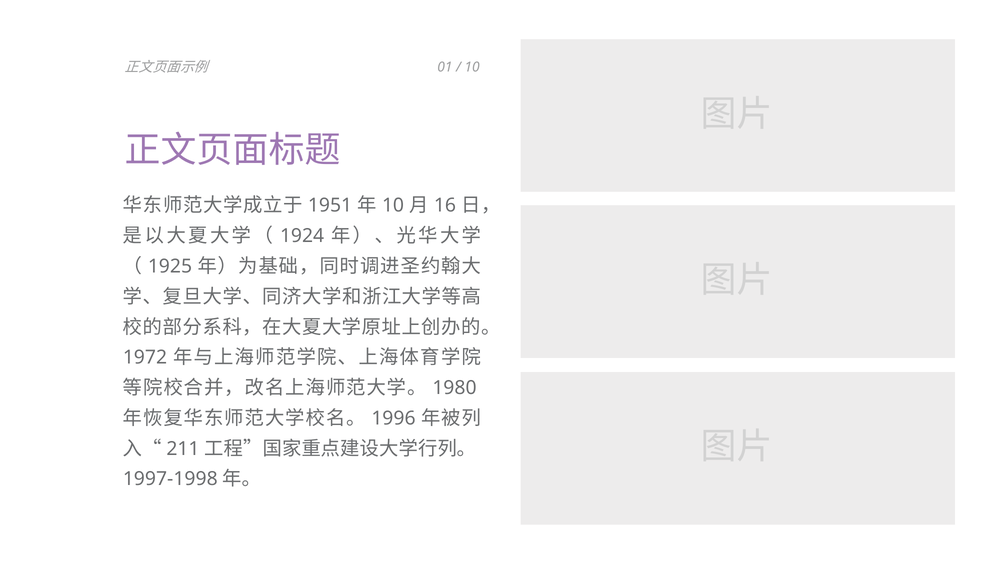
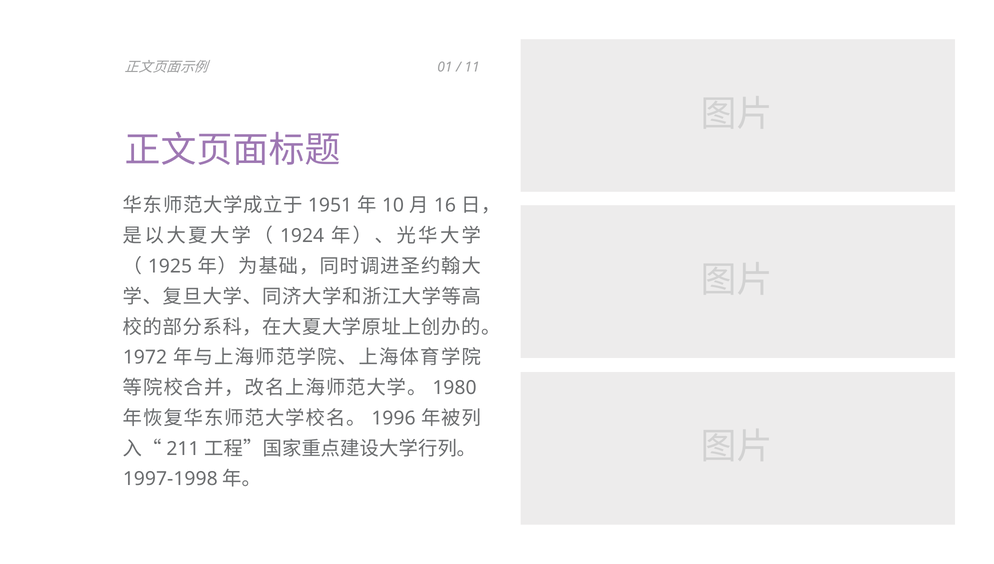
10: 10 -> 11 (472, 67)
